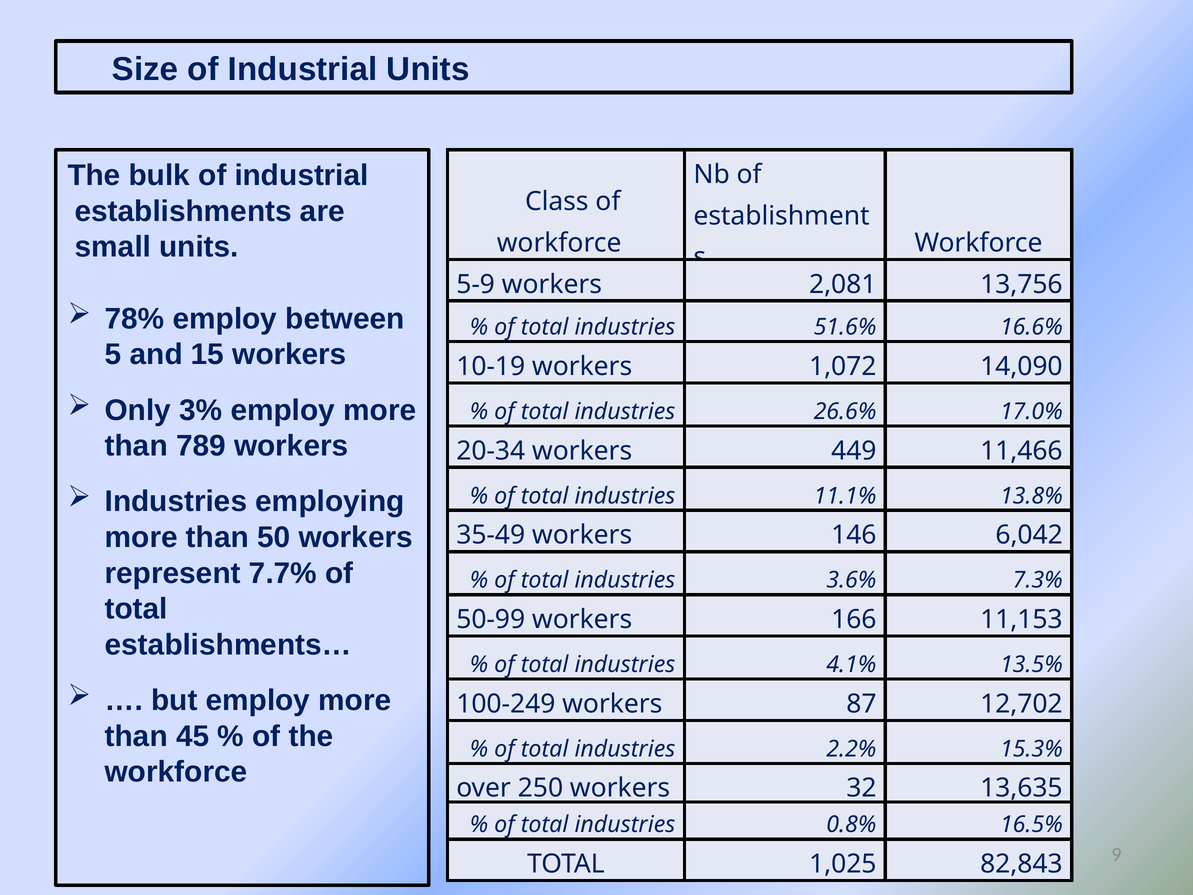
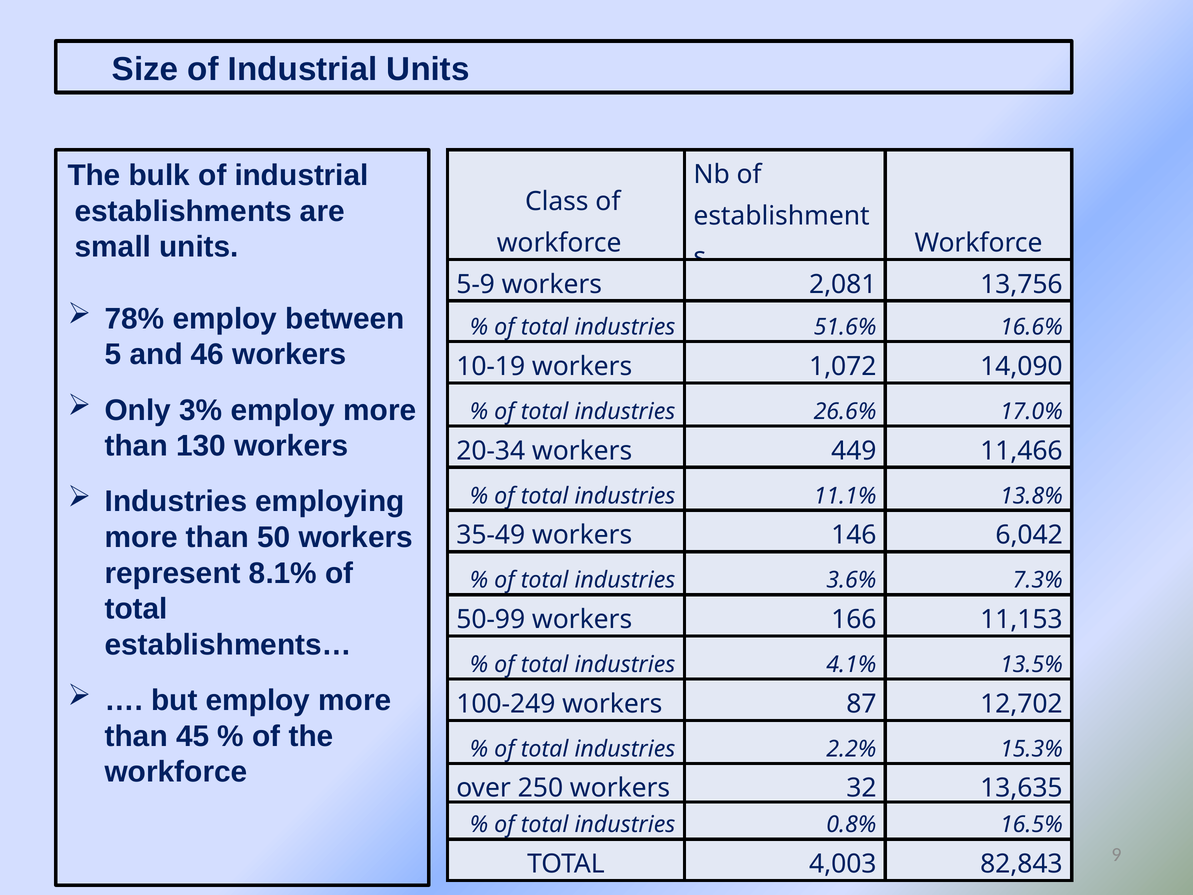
15: 15 -> 46 (207, 354)
789: 789 -> 130 (201, 446)
7.7%: 7.7% -> 8.1% (283, 573)
1,025: 1,025 -> 4,003 (843, 864)
